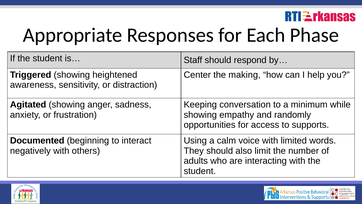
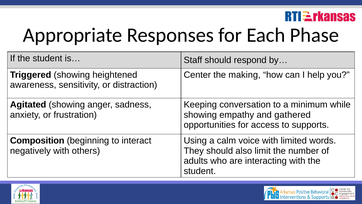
randomly: randomly -> gathered (293, 115)
Documented: Documented -> Composition (37, 140)
